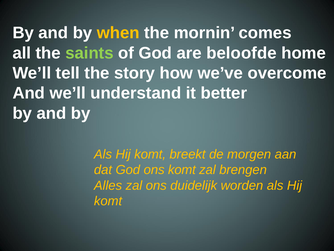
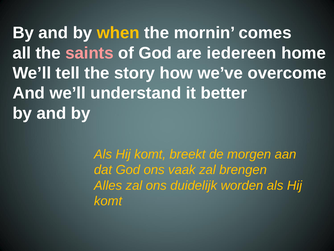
saints colour: light green -> pink (89, 53)
beloofde: beloofde -> iedereen (241, 53)
ons komt: komt -> vaak (182, 170)
